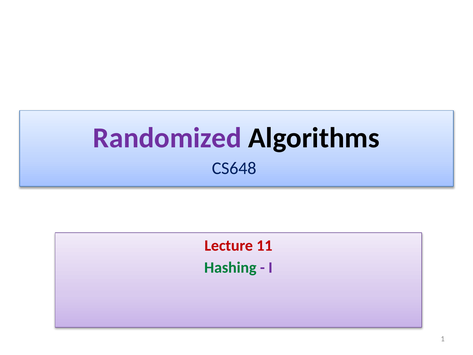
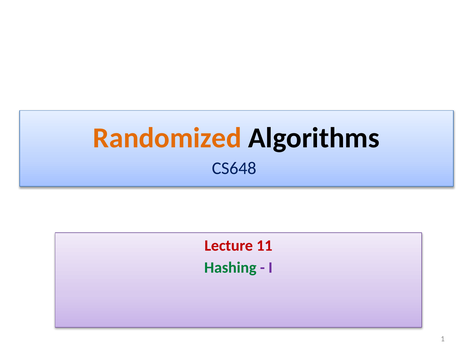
Randomized colour: purple -> orange (167, 138)
